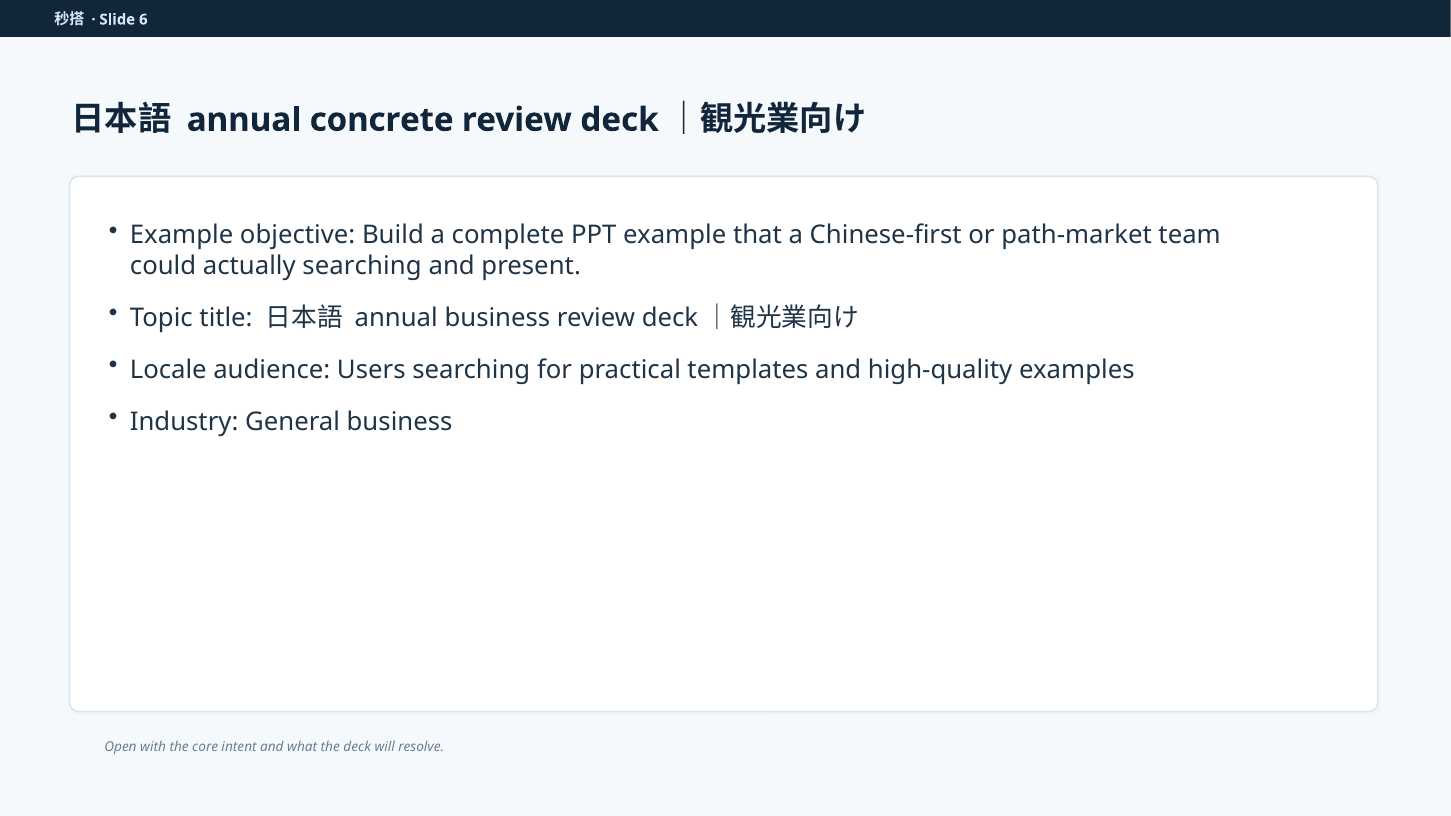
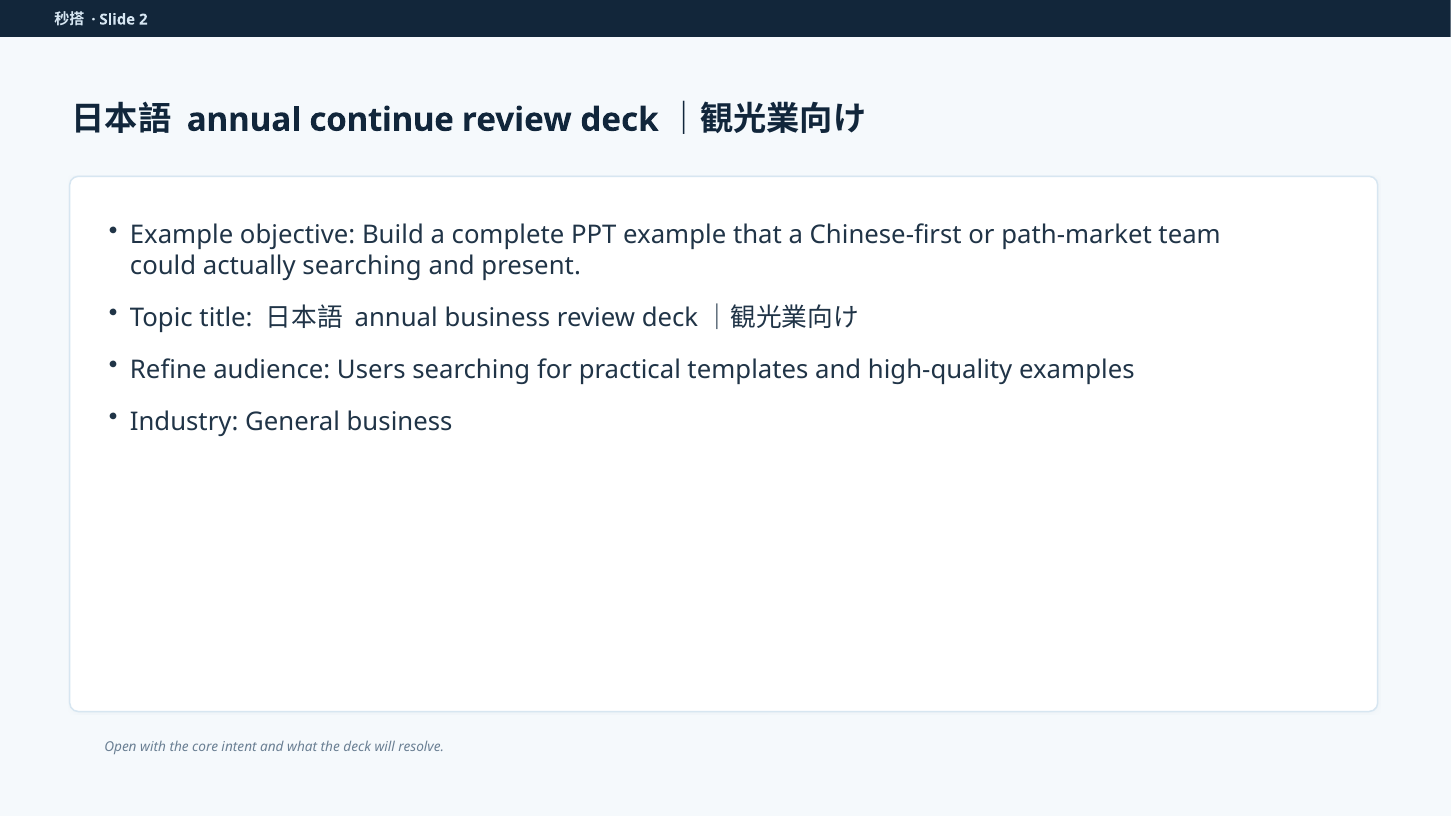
6: 6 -> 2 (143, 20)
concrete: concrete -> continue (382, 120)
Locale: Locale -> Refine (168, 370)
